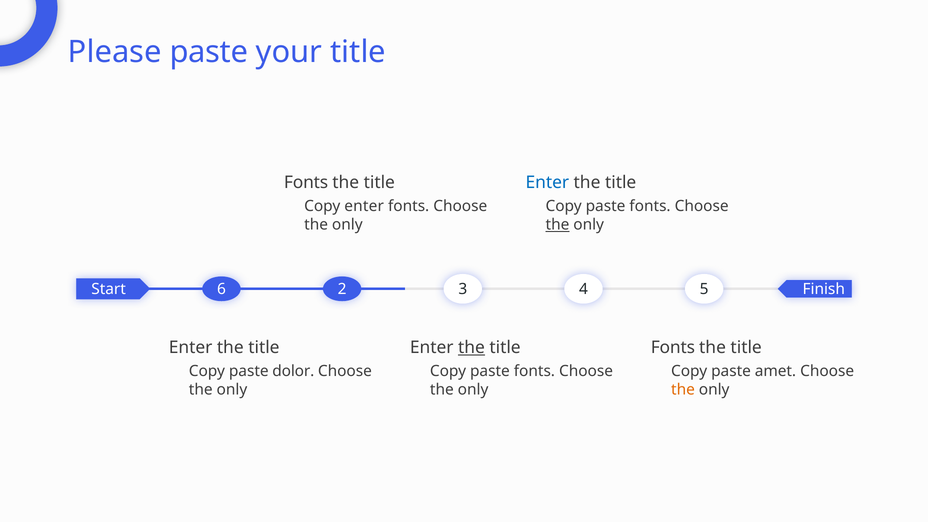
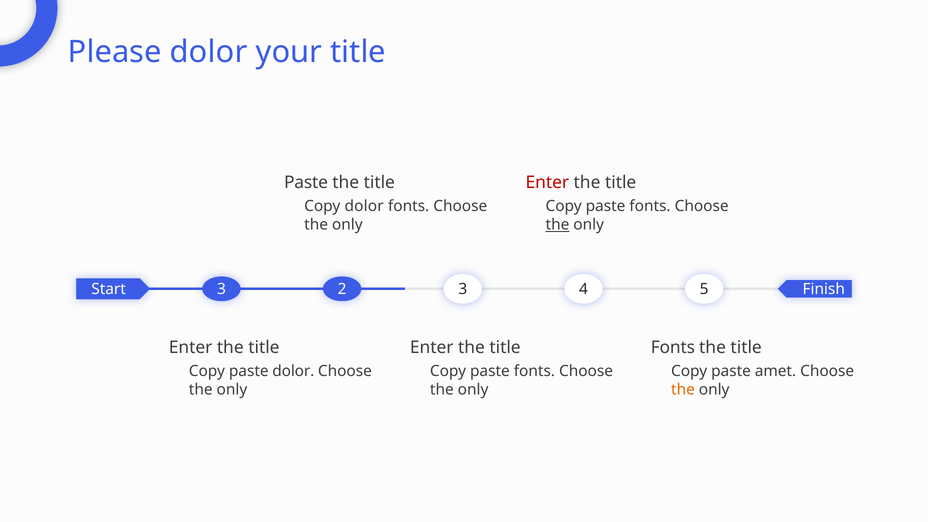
Please paste: paste -> dolor (209, 52)
Fonts: Fonts -> Paste (306, 183)
Enter colour: blue -> red (547, 183)
Copy enter: enter -> dolor (364, 206)
Start 6: 6 -> 3 (221, 289)
the underline: present -> none (471, 348)
